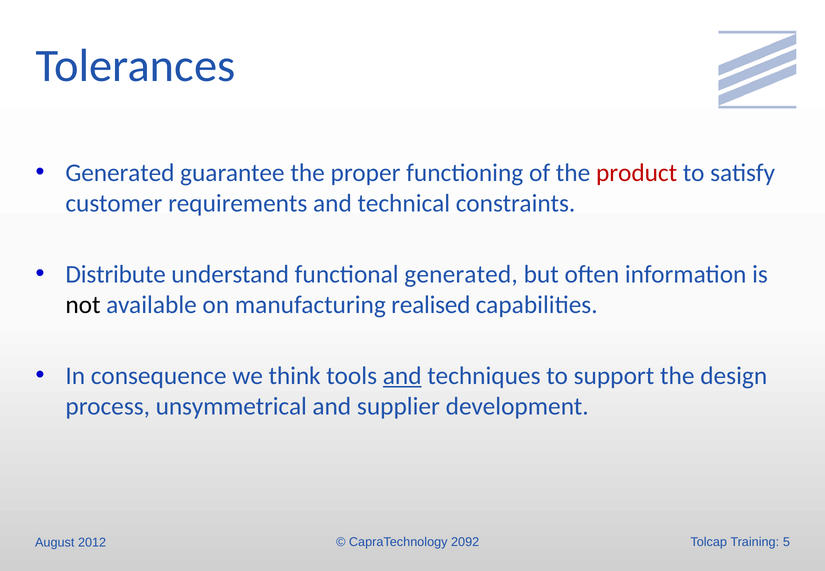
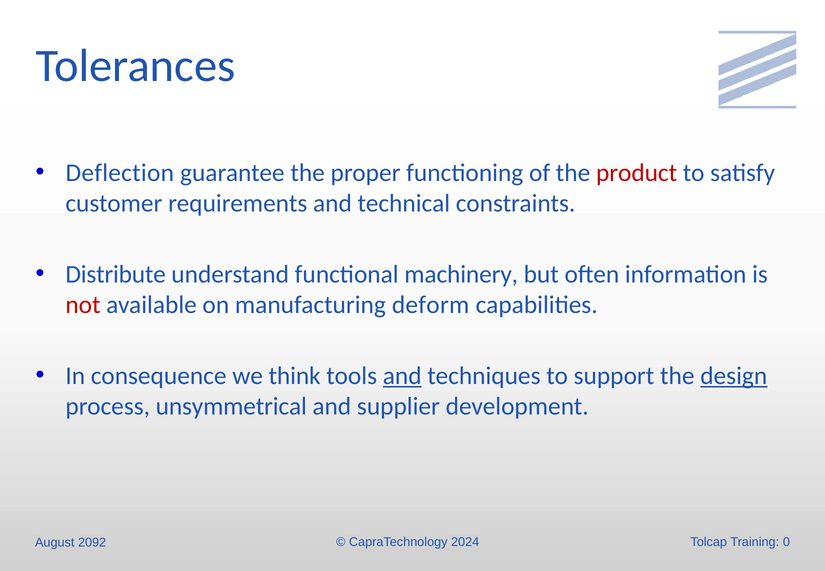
Generated: Generated -> Deflection (120, 173)
functional generated: generated -> machinery (461, 274)
not colour: black -> red (83, 305)
realised: realised -> deform (431, 305)
design underline: none -> present (734, 376)
2012: 2012 -> 2092 (92, 543)
2092: 2092 -> 2024 (465, 542)
5: 5 -> 0 (786, 542)
